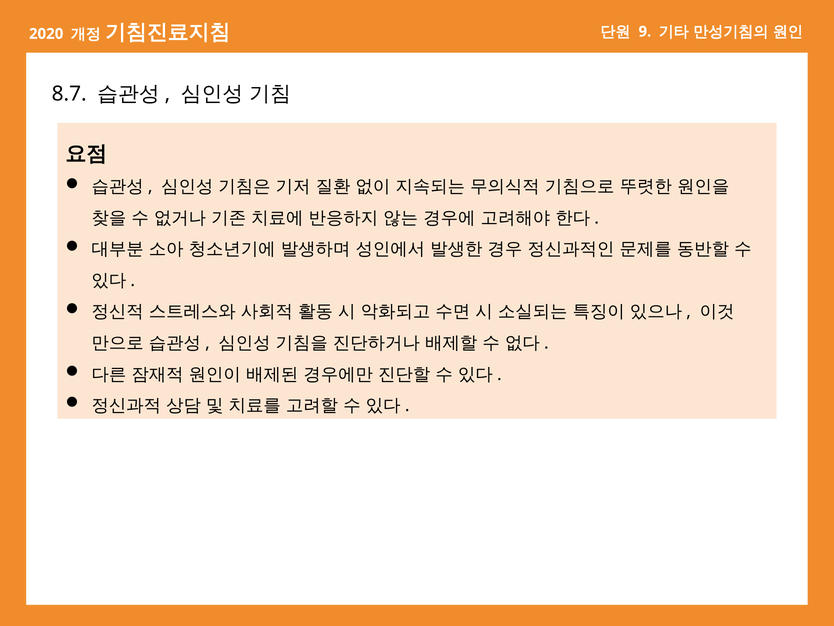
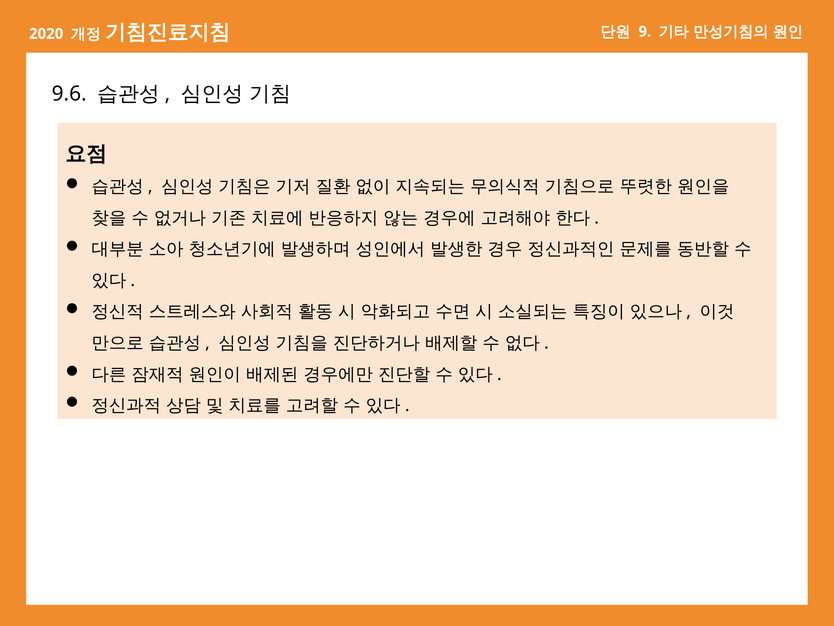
8.7: 8.7 -> 9.6 (69, 94)
